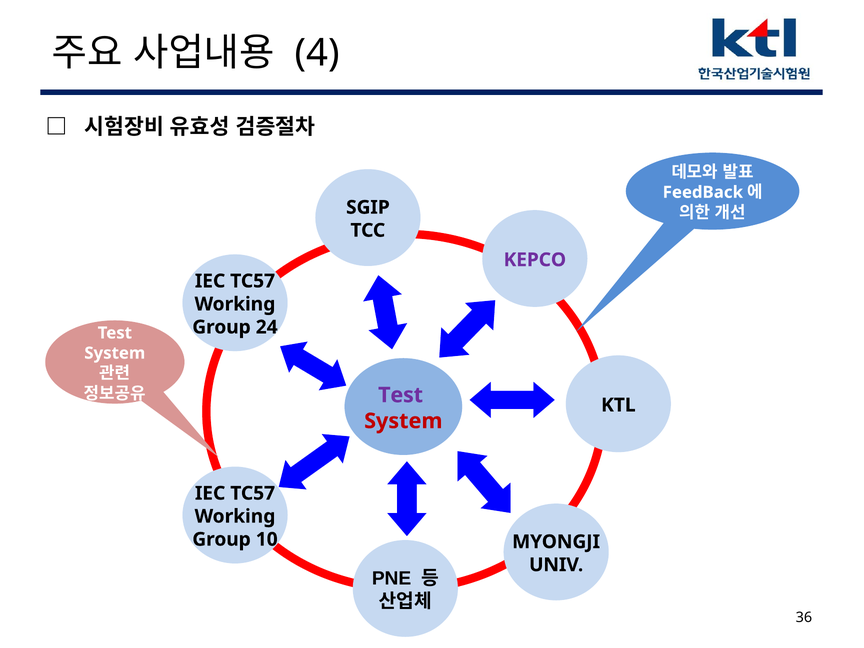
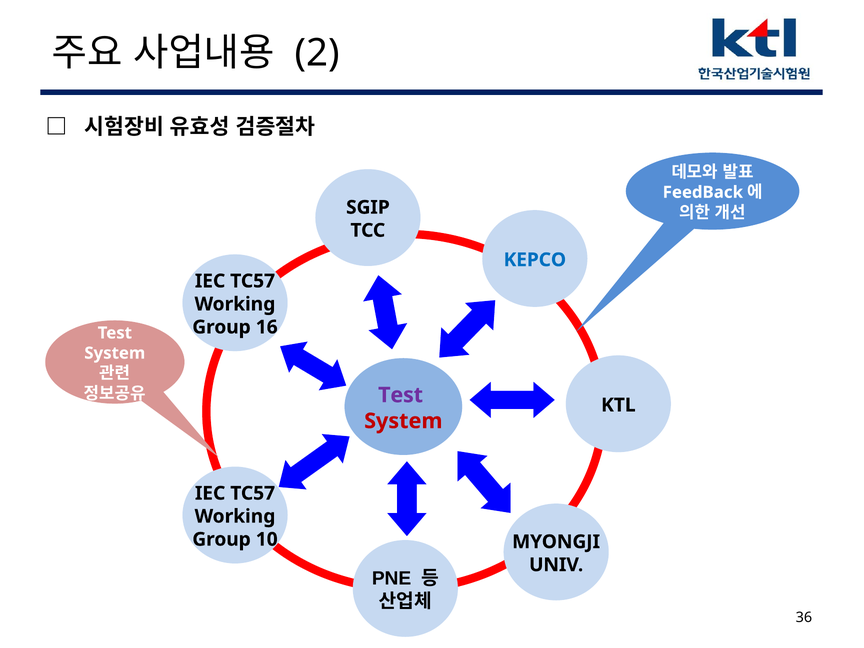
4: 4 -> 2 (317, 53)
KEPCO colour: purple -> blue (535, 260)
24: 24 -> 16 (267, 327)
